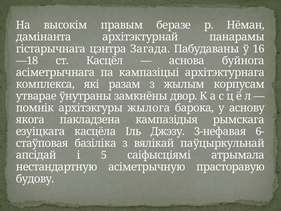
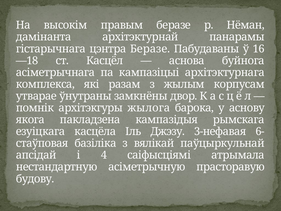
цэнтра Загада: Загада -> Беразе (150, 49)
5: 5 -> 4 (104, 155)
